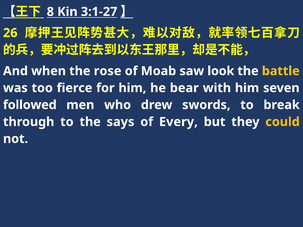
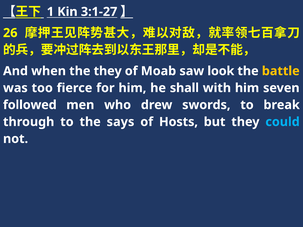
8: 8 -> 1 (50, 12)
the rose: rose -> they (108, 71)
bear: bear -> shall (184, 88)
Every: Every -> Hosts (178, 122)
could colour: yellow -> light blue (283, 122)
